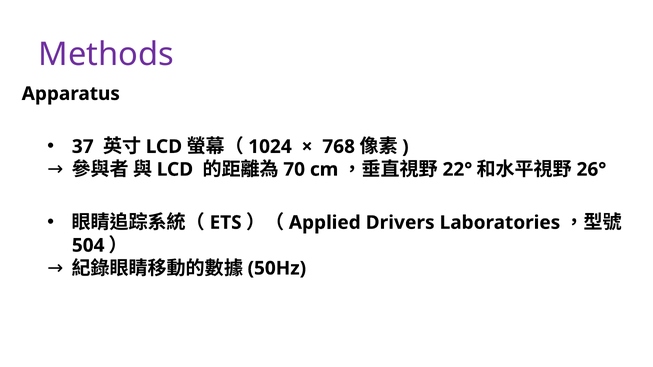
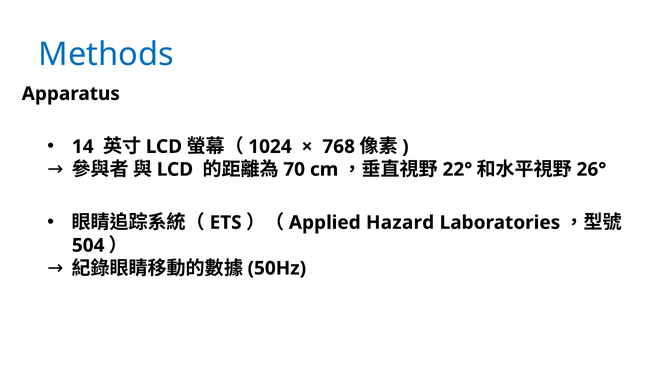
Methods colour: purple -> blue (106, 54)
37: 37 -> 14 (83, 147)
Drivers: Drivers -> Hazard (400, 223)
